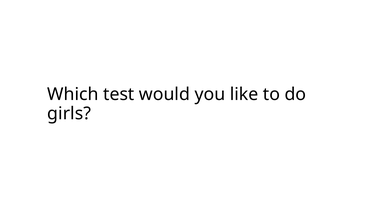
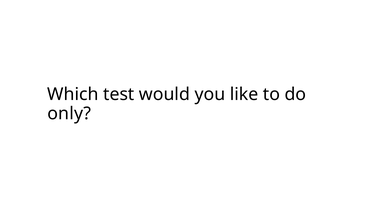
girls: girls -> only (69, 114)
